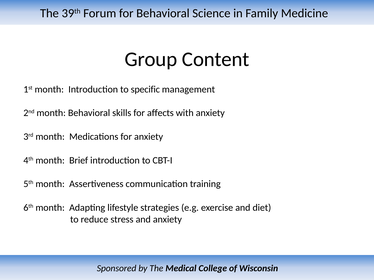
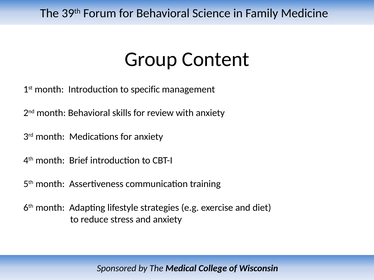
affects: affects -> review (160, 113)
